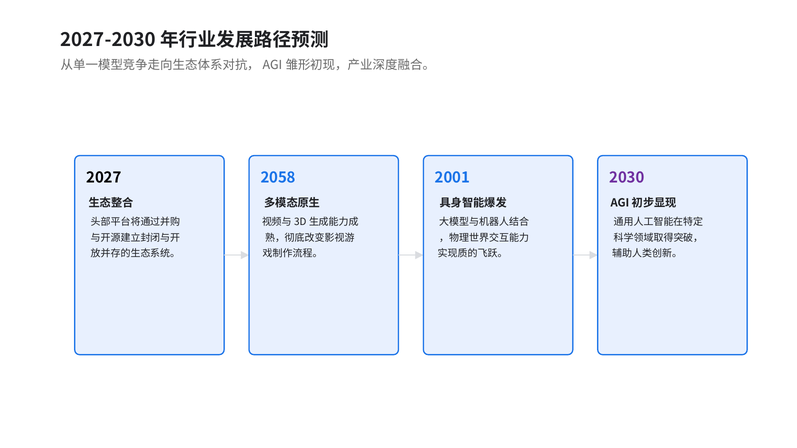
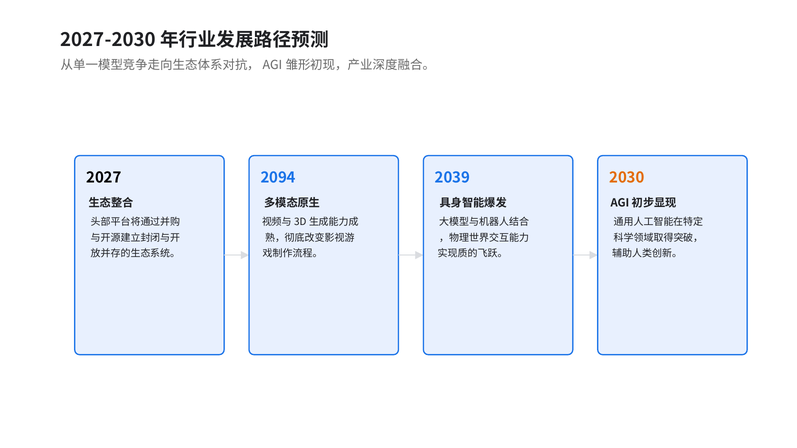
2058: 2058 -> 2094 (278, 178)
2001: 2001 -> 2039 (452, 178)
2030 colour: purple -> orange (627, 178)
